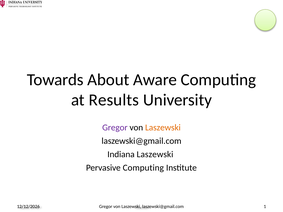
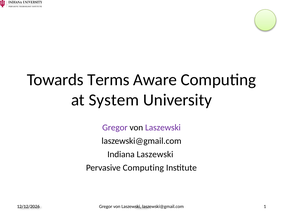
About: About -> Terms (108, 80)
Results: Results -> System (114, 100)
Laszewski colour: orange -> purple (163, 128)
